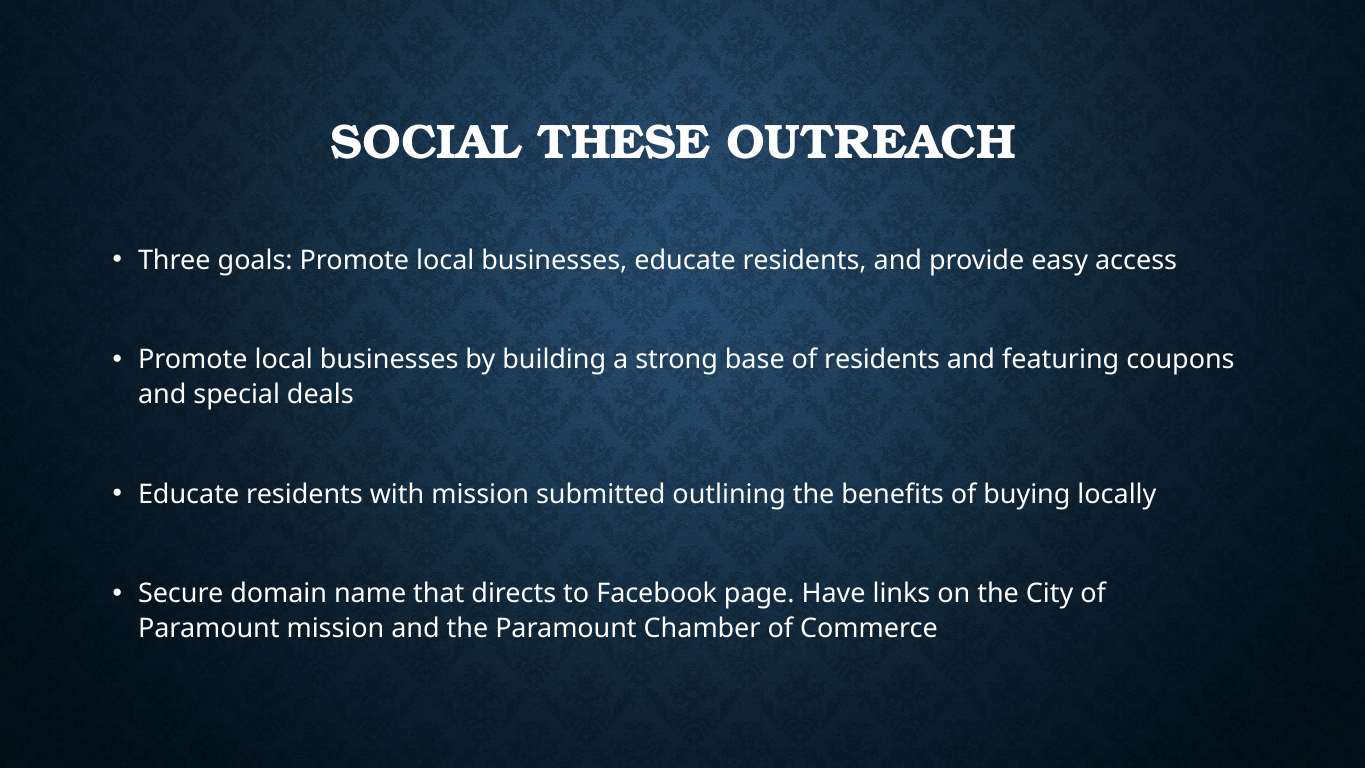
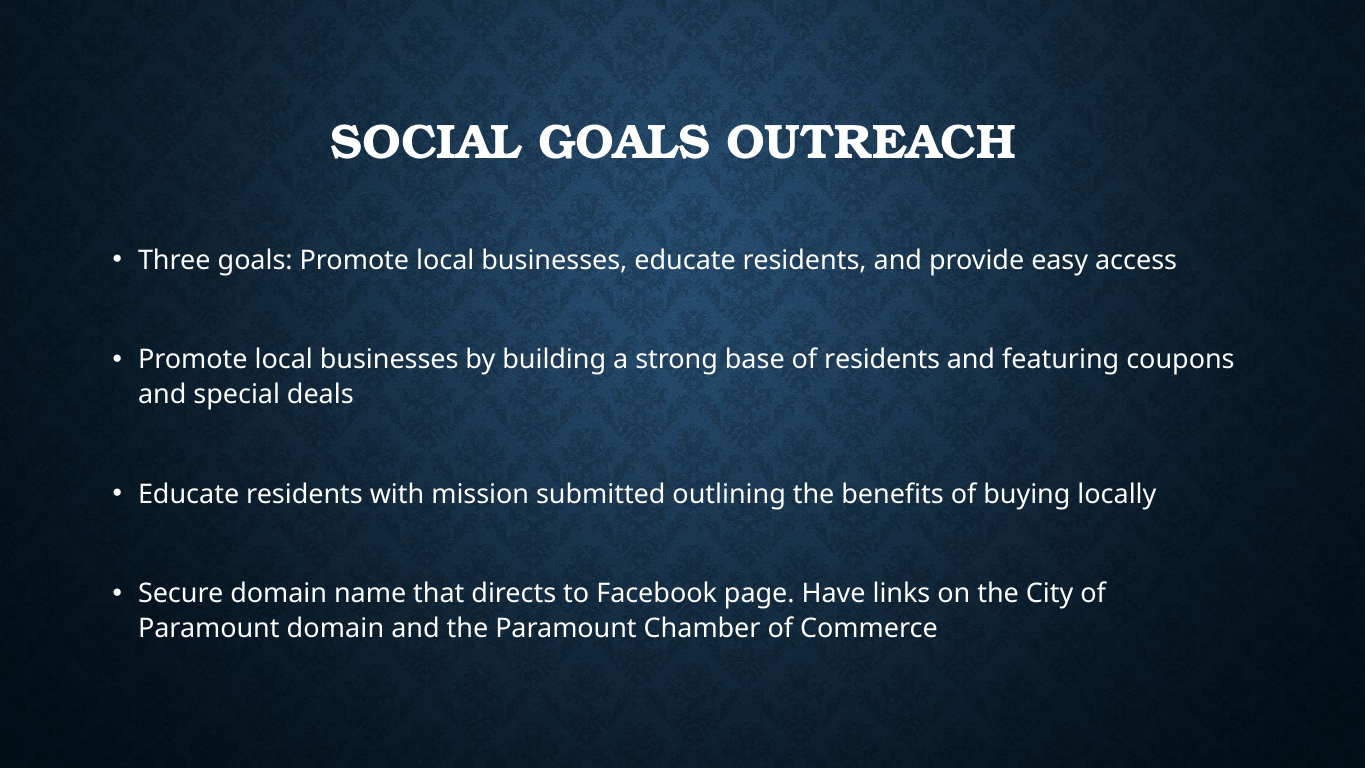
SOCIAL THESE: THESE -> GOALS (624, 142)
Paramount mission: mission -> domain (335, 629)
